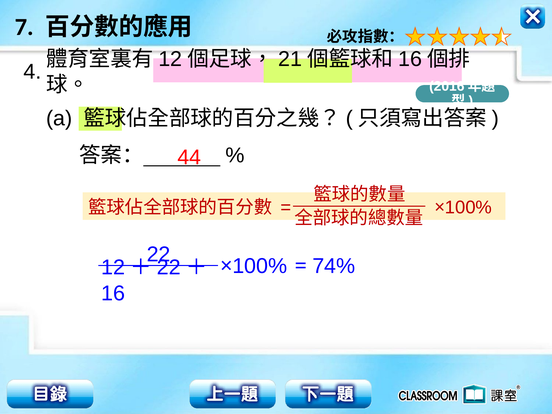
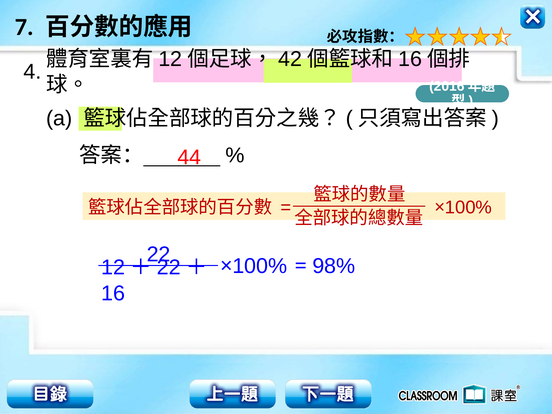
21: 21 -> 42 (290, 59)
74%: 74% -> 98% (334, 266)
